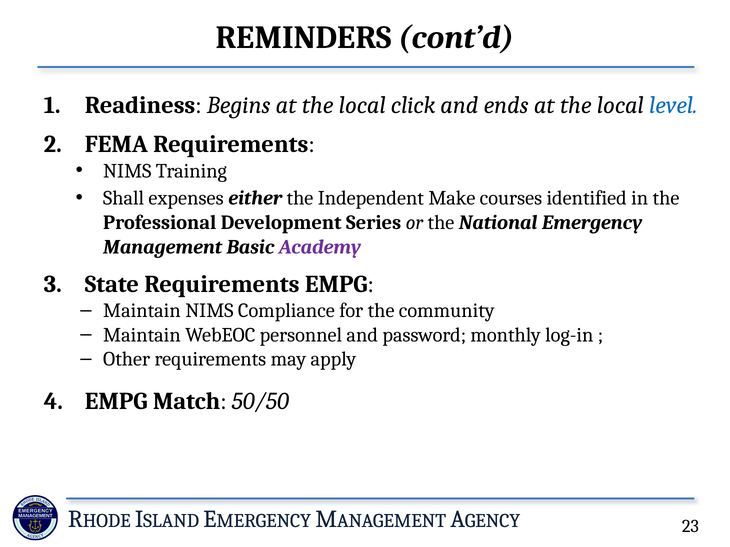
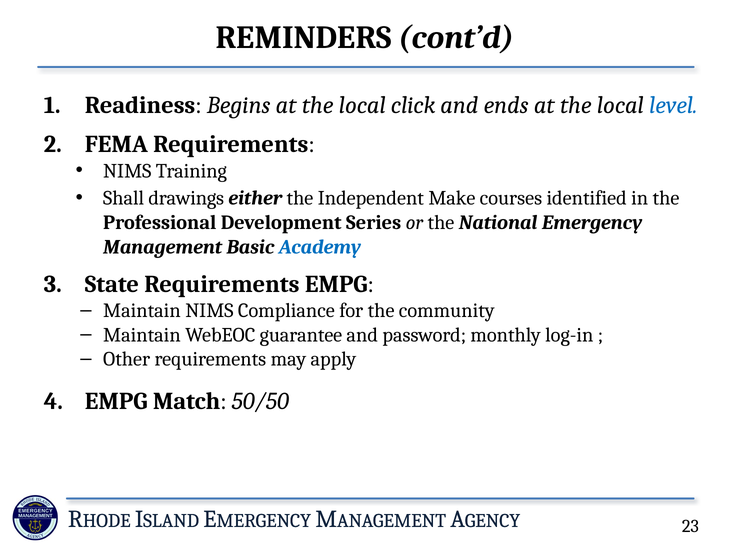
expenses: expenses -> drawings (186, 198)
Academy colour: purple -> blue (320, 247)
personnel: personnel -> guarantee (301, 335)
